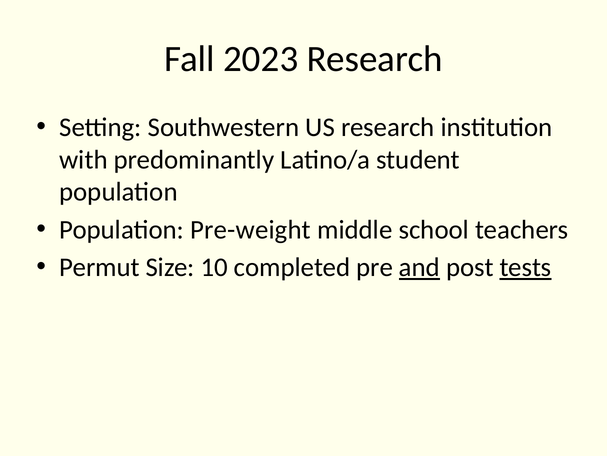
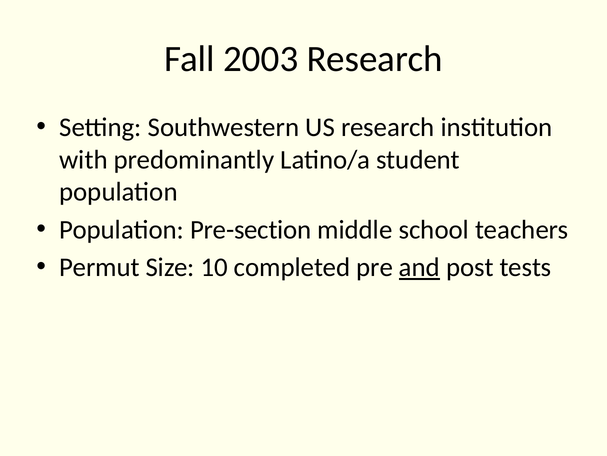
2023: 2023 -> 2003 (261, 59)
Pre-weight: Pre-weight -> Pre-section (251, 229)
tests underline: present -> none (526, 267)
